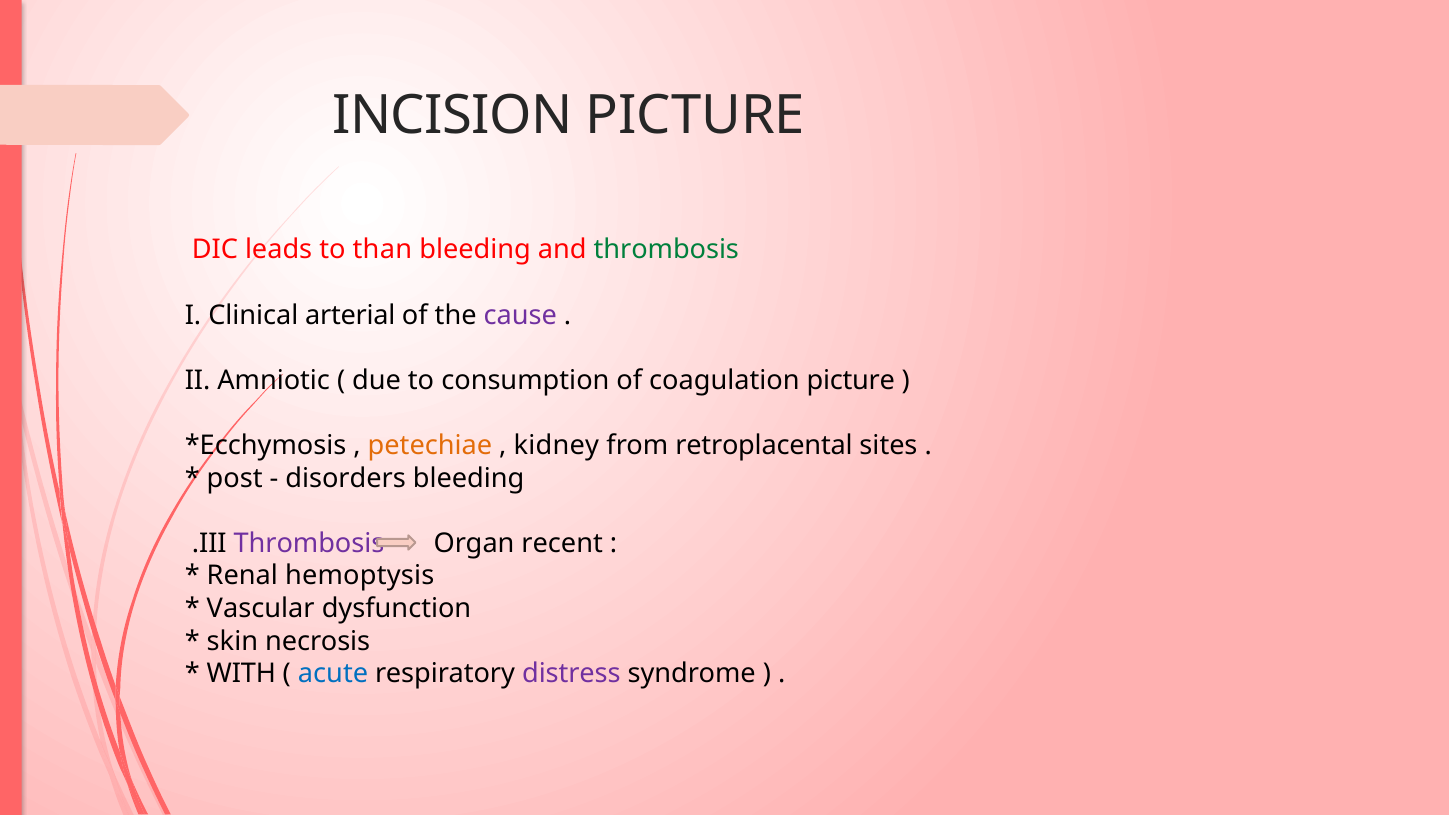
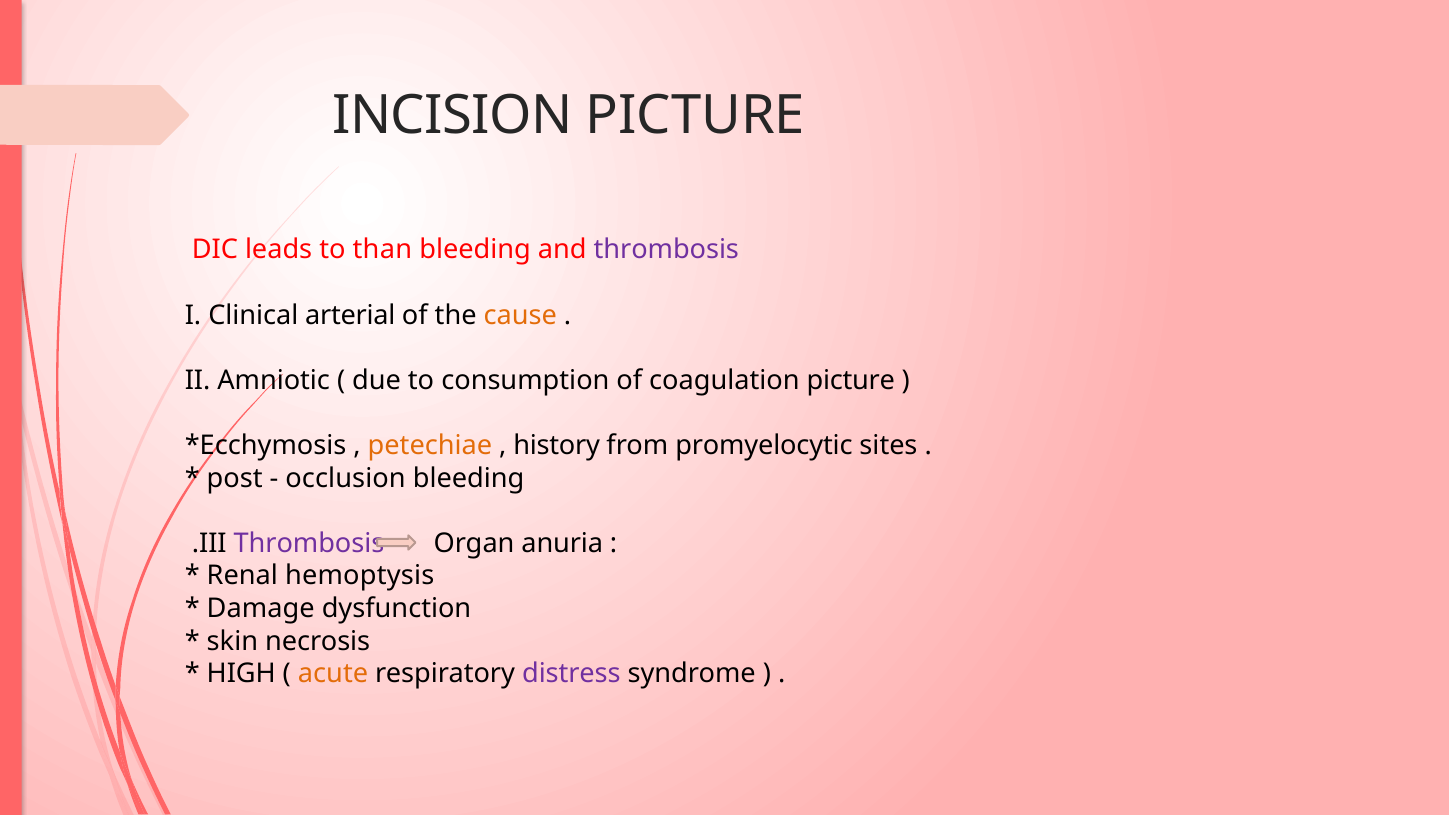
thrombosis colour: green -> purple (666, 250)
cause colour: purple -> orange (520, 315)
kidney: kidney -> history (557, 446)
retroplacental: retroplacental -> promyelocytic (764, 446)
disorders: disorders -> occlusion (346, 478)
recent: recent -> anuria (562, 543)
Vascular: Vascular -> Damage (261, 609)
WITH: WITH -> HIGH (241, 674)
acute colour: blue -> orange (333, 674)
